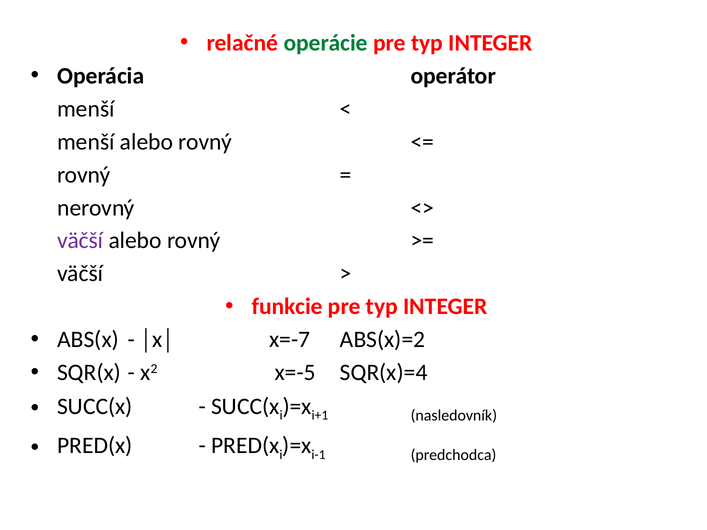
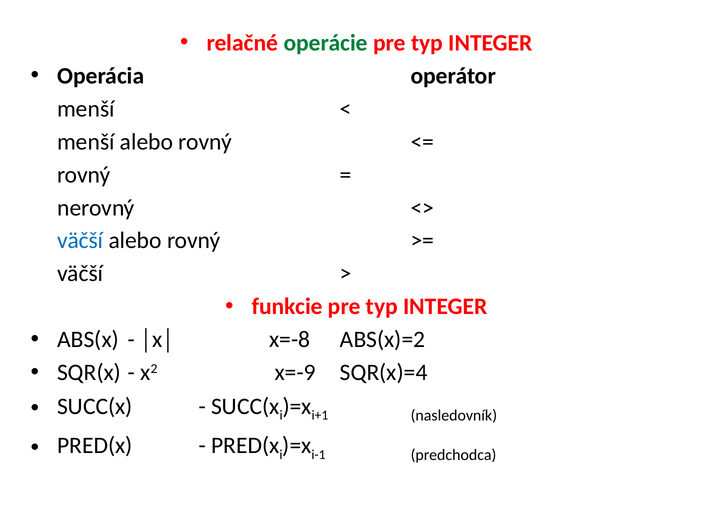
väčší colour: purple -> blue (80, 241)
x=-7: x=-7 -> x=-8 (290, 340)
x=-5: x=-5 -> x=-9 (295, 373)
